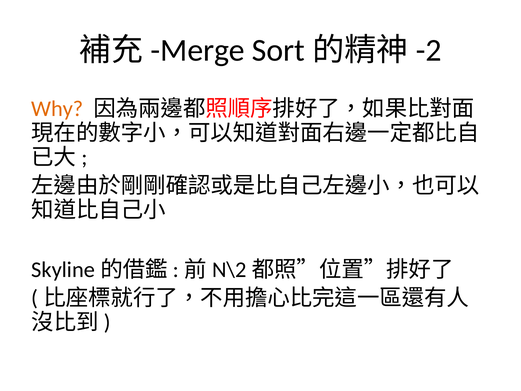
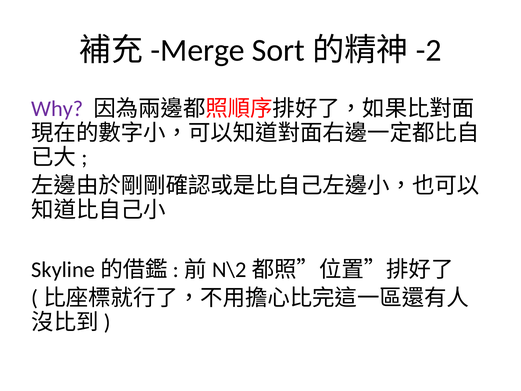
Why colour: orange -> purple (57, 109)
